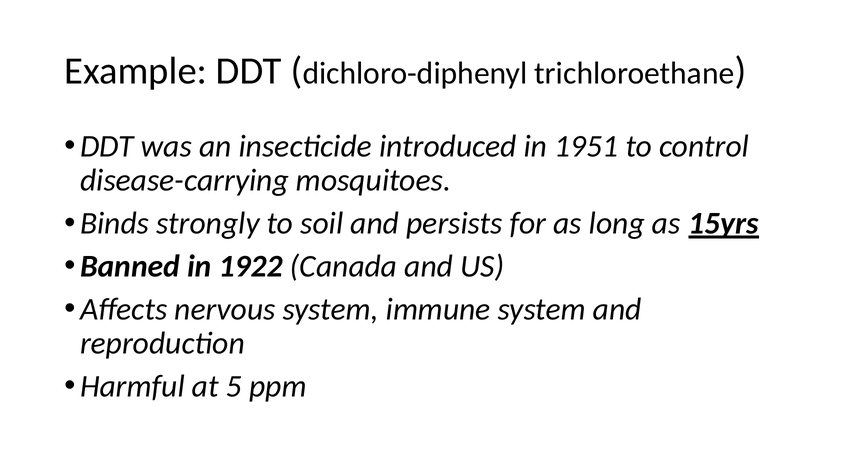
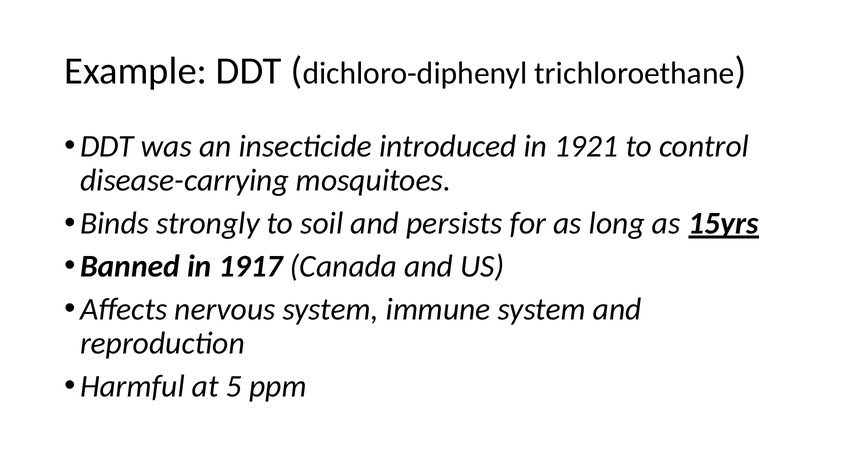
1951: 1951 -> 1921 (586, 146)
1922: 1922 -> 1917 (251, 266)
